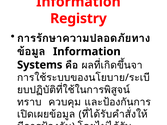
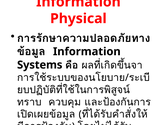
Registry: Registry -> Physical (78, 19)
